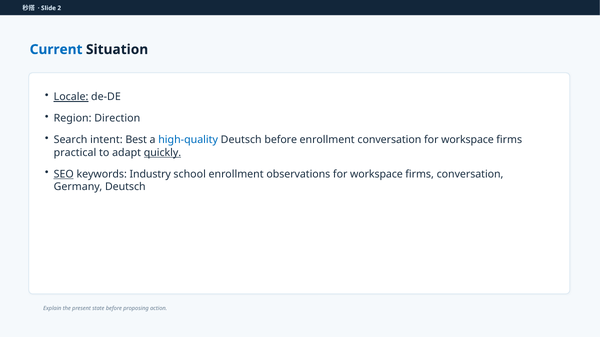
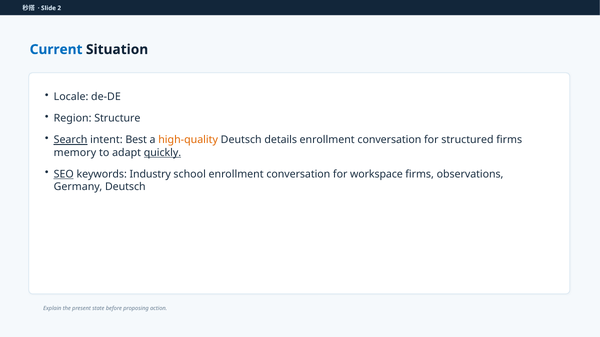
Locale underline: present -> none (71, 97)
Direction: Direction -> Structure (117, 119)
Search underline: none -> present (71, 140)
high-quality colour: blue -> orange (188, 140)
Deutsch before: before -> details (281, 140)
workspace: workspace -> structured (467, 140)
practical: practical -> memory (75, 153)
school enrollment observations: observations -> conversation (298, 174)
firms conversation: conversation -> observations (470, 174)
